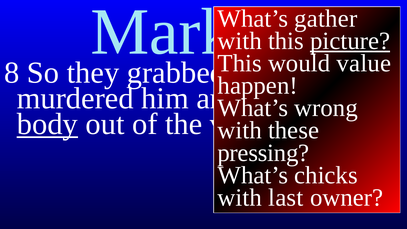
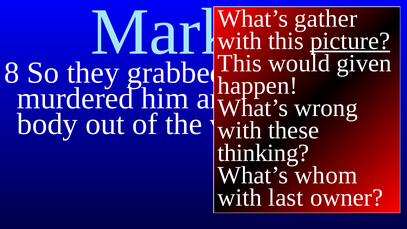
value: value -> given (364, 63)
body underline: present -> none (47, 124)
pressing: pressing -> thinking (263, 153)
chicks: chicks -> whom (326, 175)
